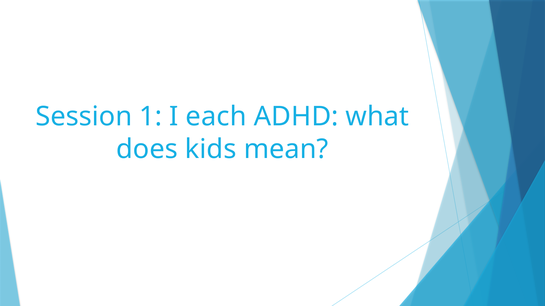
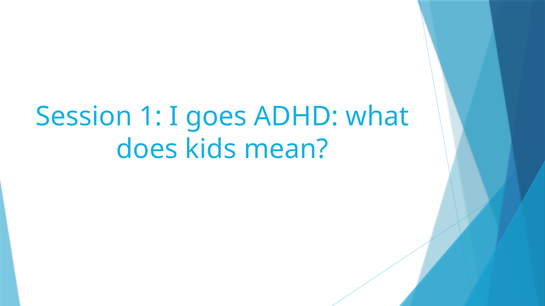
each: each -> goes (216, 117)
